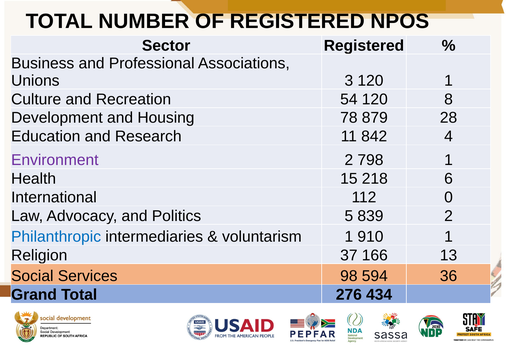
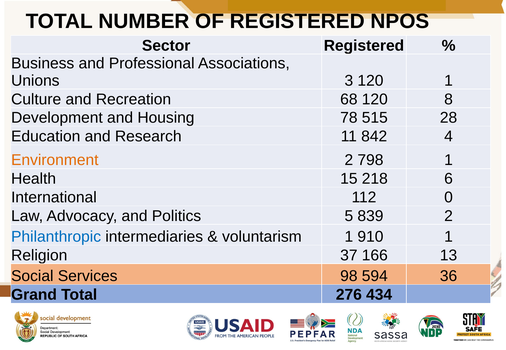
54: 54 -> 68 (349, 99)
879: 879 -> 515 (375, 118)
Environment colour: purple -> orange (55, 160)
